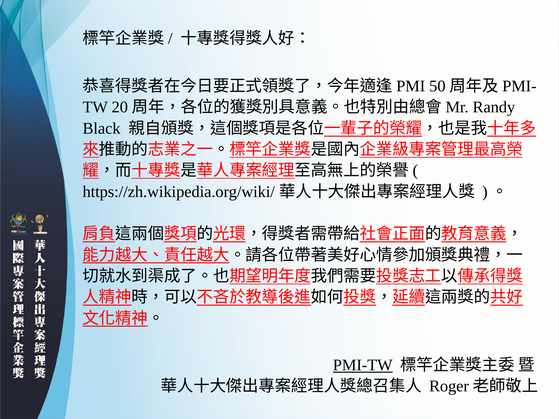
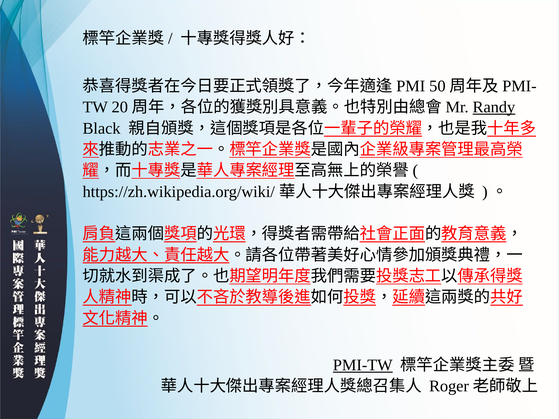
Randy underline: none -> present (494, 107)
